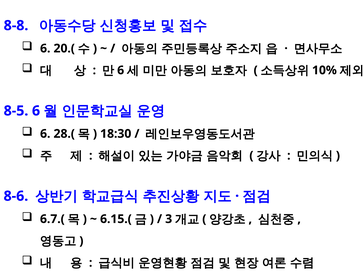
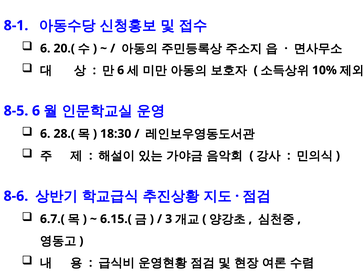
8-8: 8-8 -> 8-1 (16, 26)
